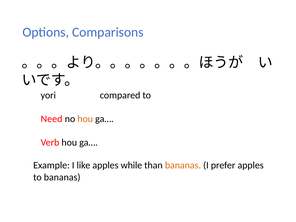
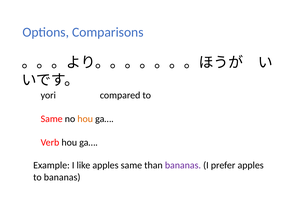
Need: Need -> Same (52, 119)
apples while: while -> same (131, 165)
bananas colour: orange -> purple (183, 165)
